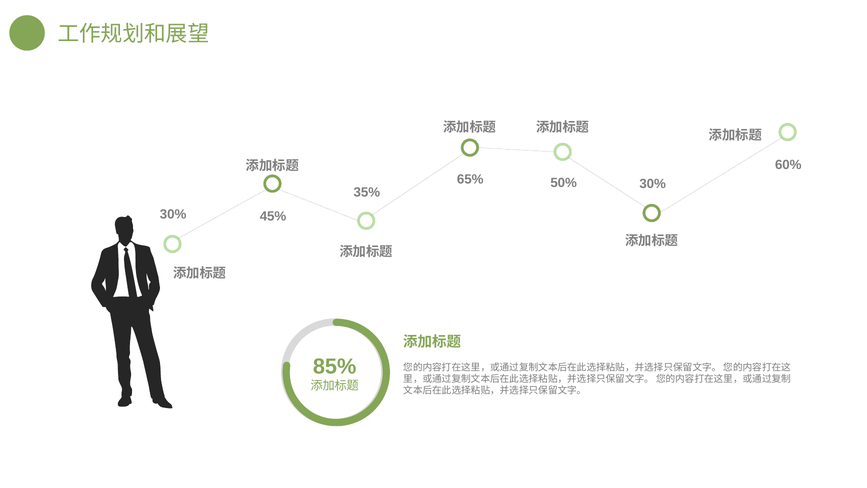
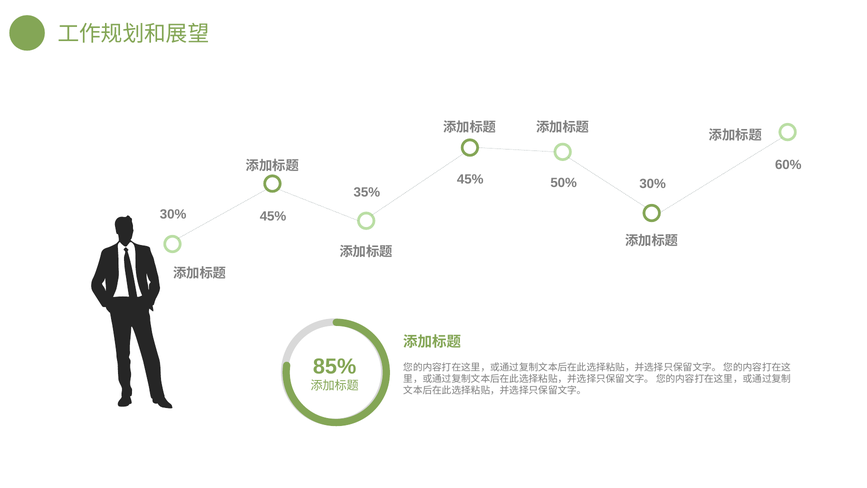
65%: 65% -> 45% (470, 179)
